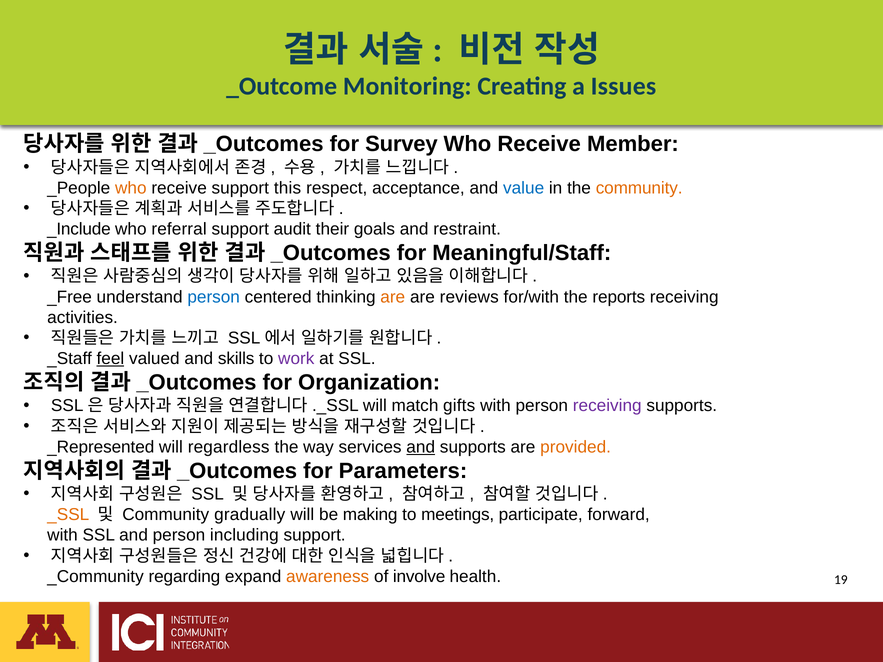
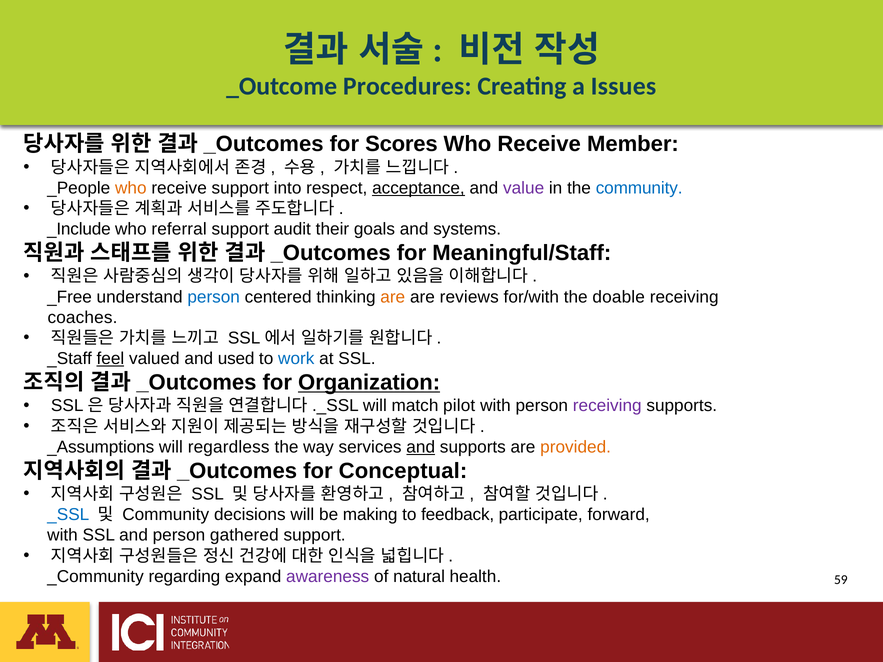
Monitoring: Monitoring -> Procedures (407, 86)
Survey: Survey -> Scores (401, 144)
this: this -> into (288, 188)
acceptance underline: none -> present (418, 188)
value colour: blue -> purple (524, 188)
community colour: orange -> blue (639, 188)
restraint: restraint -> systems (467, 229)
reports: reports -> doable (619, 297)
activities: activities -> coaches (82, 318)
skills: skills -> used (236, 359)
work colour: purple -> blue (296, 359)
Organization underline: none -> present (369, 383)
gifts: gifts -> pilot (459, 406)
_Represented: _Represented -> _Assumptions (101, 447)
Parameters: Parameters -> Conceptual (403, 471)
_SSL colour: orange -> blue (68, 515)
gradually: gradually -> decisions (250, 515)
meetings: meetings -> feedback (458, 515)
including: including -> gathered (244, 536)
awareness colour: orange -> purple (328, 577)
involve: involve -> natural (419, 577)
19: 19 -> 59 (841, 580)
